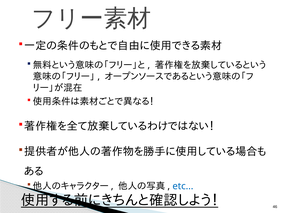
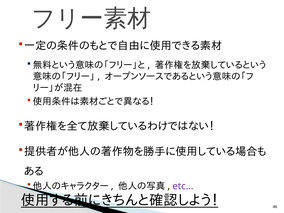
etc colour: blue -> purple (183, 186)
